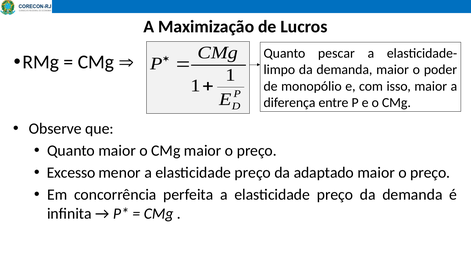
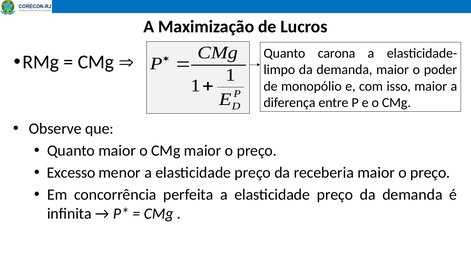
pescar: pescar -> carona (337, 53)
adaptado: adaptado -> receberia (324, 173)
